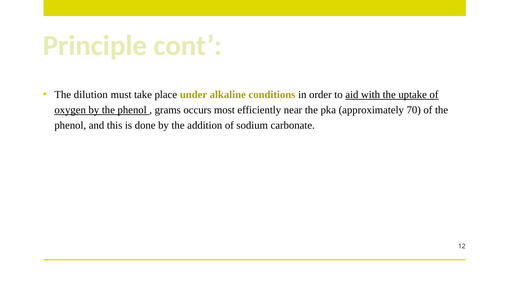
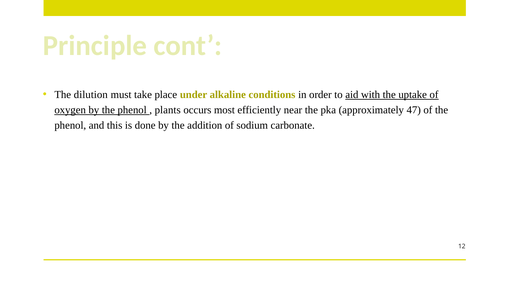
grams: grams -> plants (168, 110)
70: 70 -> 47 (414, 110)
